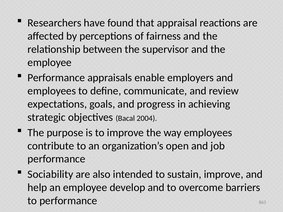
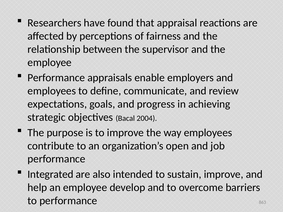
Sociability: Sociability -> Integrated (50, 175)
